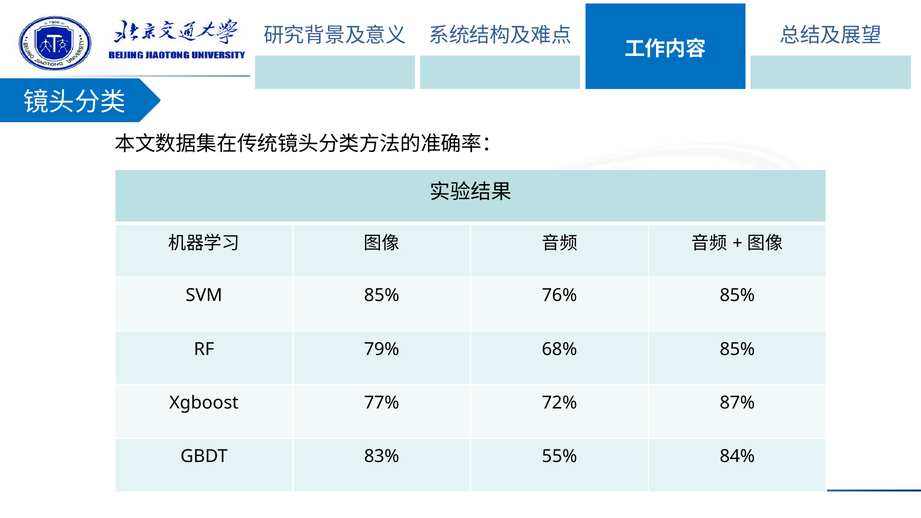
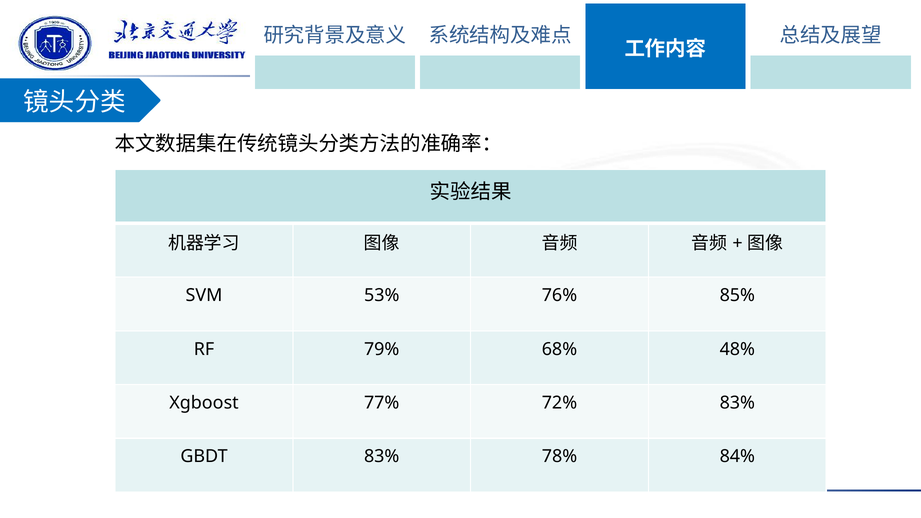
SVM 85%: 85% -> 53% (382, 295)
68% 85%: 85% -> 48% (737, 349)
72% 87%: 87% -> 83% (737, 403)
55%: 55% -> 78% (560, 457)
